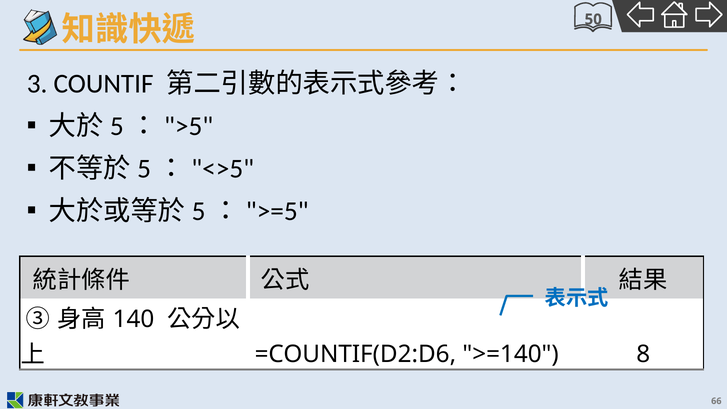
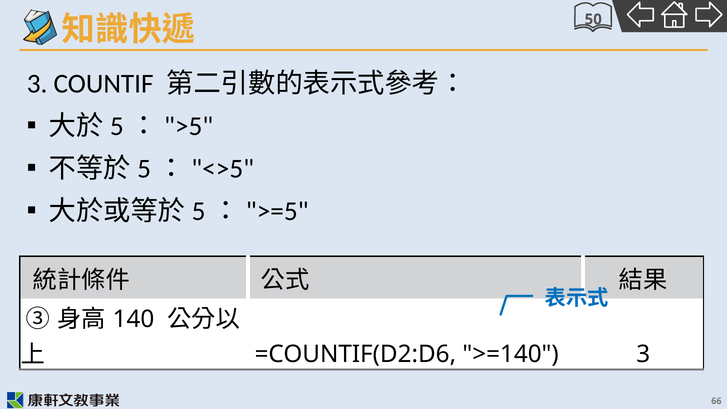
>=140 8: 8 -> 3 (643, 354)
